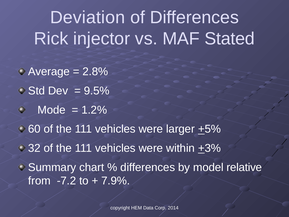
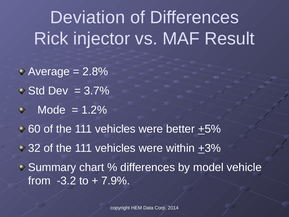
Stated: Stated -> Result (230, 39)
9.5%: 9.5% -> 3.7% (97, 91)
larger: larger -> better (180, 129)
relative: relative -> vehicle (244, 167)
-7.2: -7.2 -> -3.2 (66, 181)
